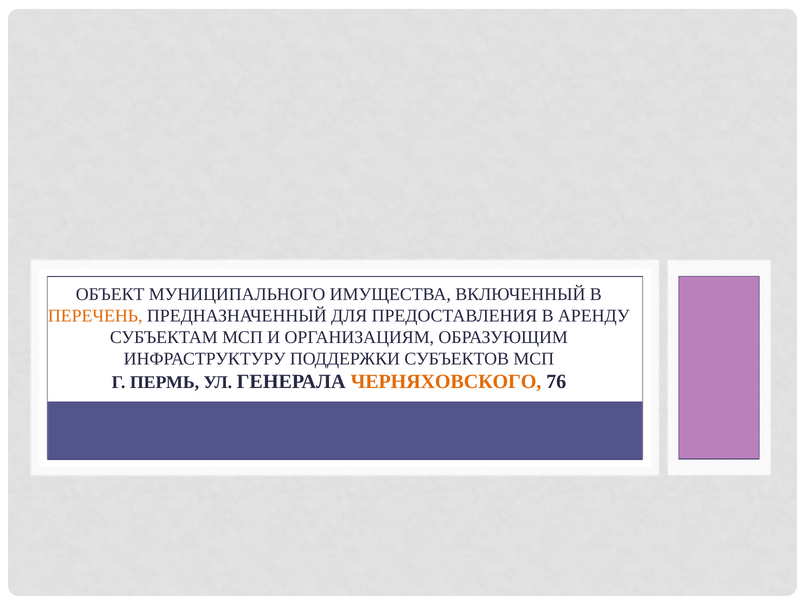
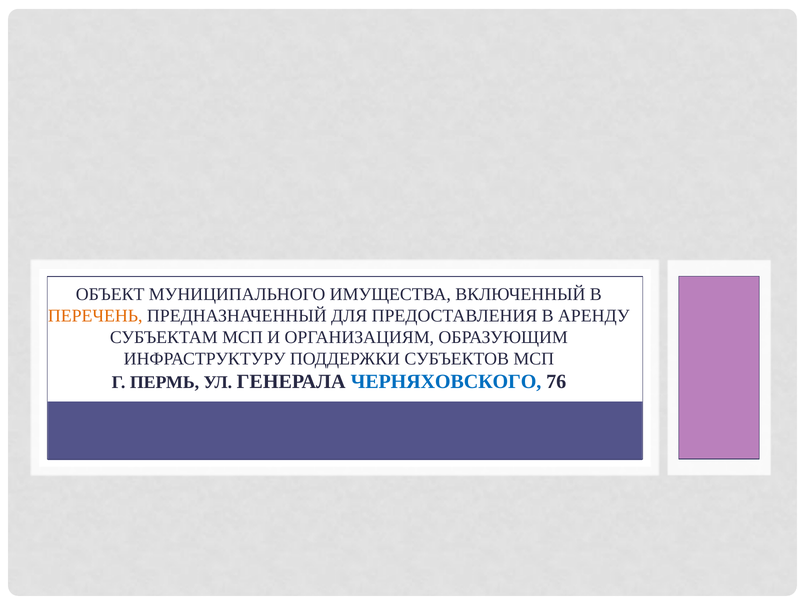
ЧЕРНЯХОВСКОГО colour: orange -> blue (446, 382)
